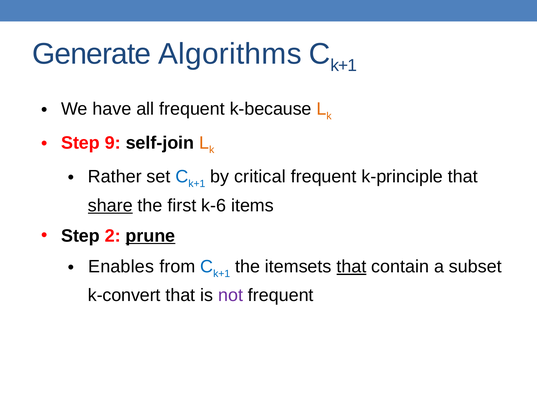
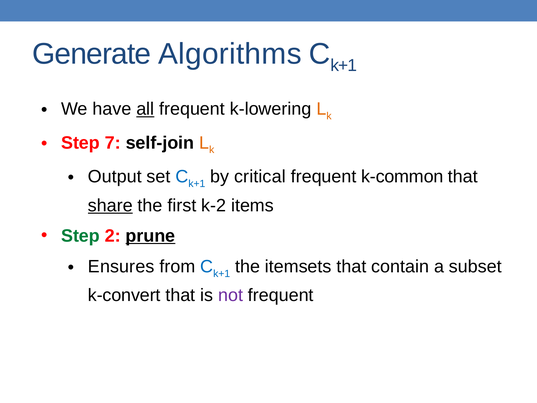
all underline: none -> present (145, 109)
k-because: k-because -> k-lowering (271, 109)
9: 9 -> 7 (113, 143)
Rather: Rather -> Output (115, 177)
k-principle: k-principle -> k-common (402, 177)
k-6: k-6 -> k-2 (214, 205)
Step colour: black -> green (80, 236)
Enables: Enables -> Ensures (121, 266)
that underline: present -> none (351, 266)
